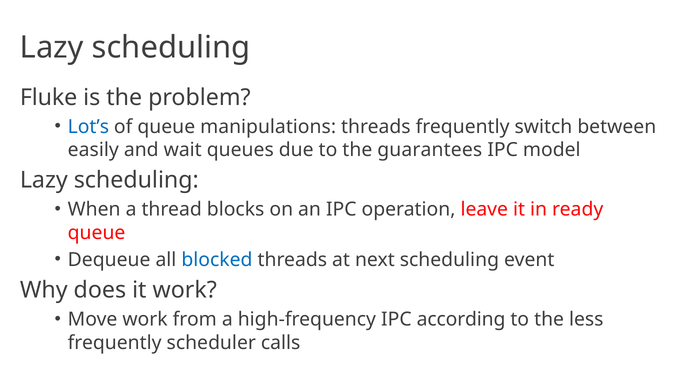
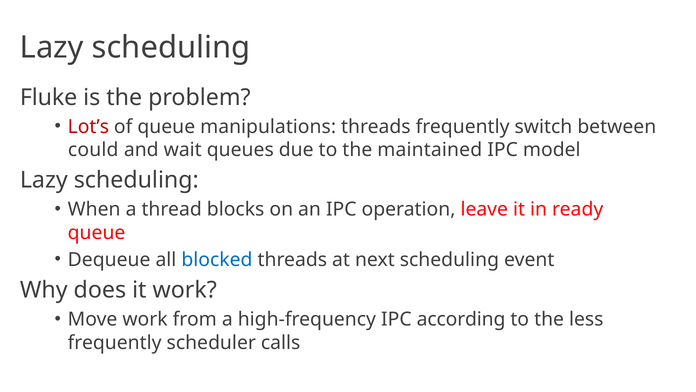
Lot’s colour: blue -> red (88, 126)
easily: easily -> could (93, 150)
guarantees: guarantees -> maintained (430, 150)
